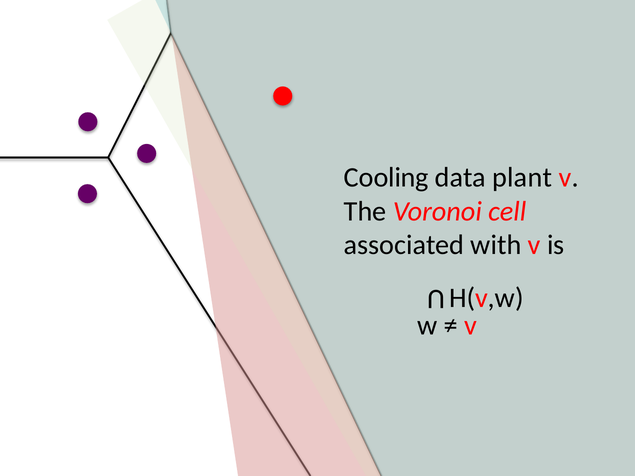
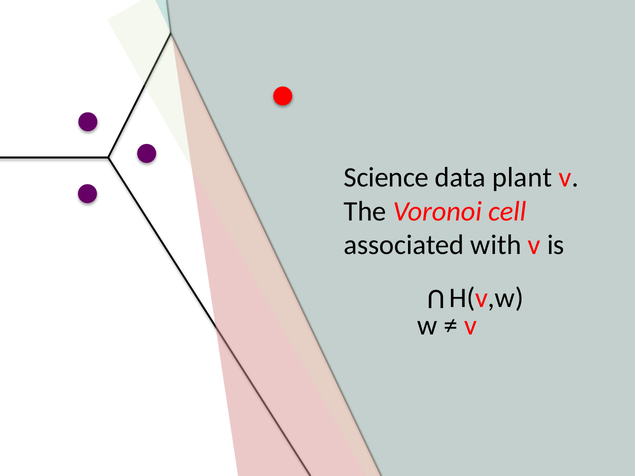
Cooling: Cooling -> Science (386, 178)
